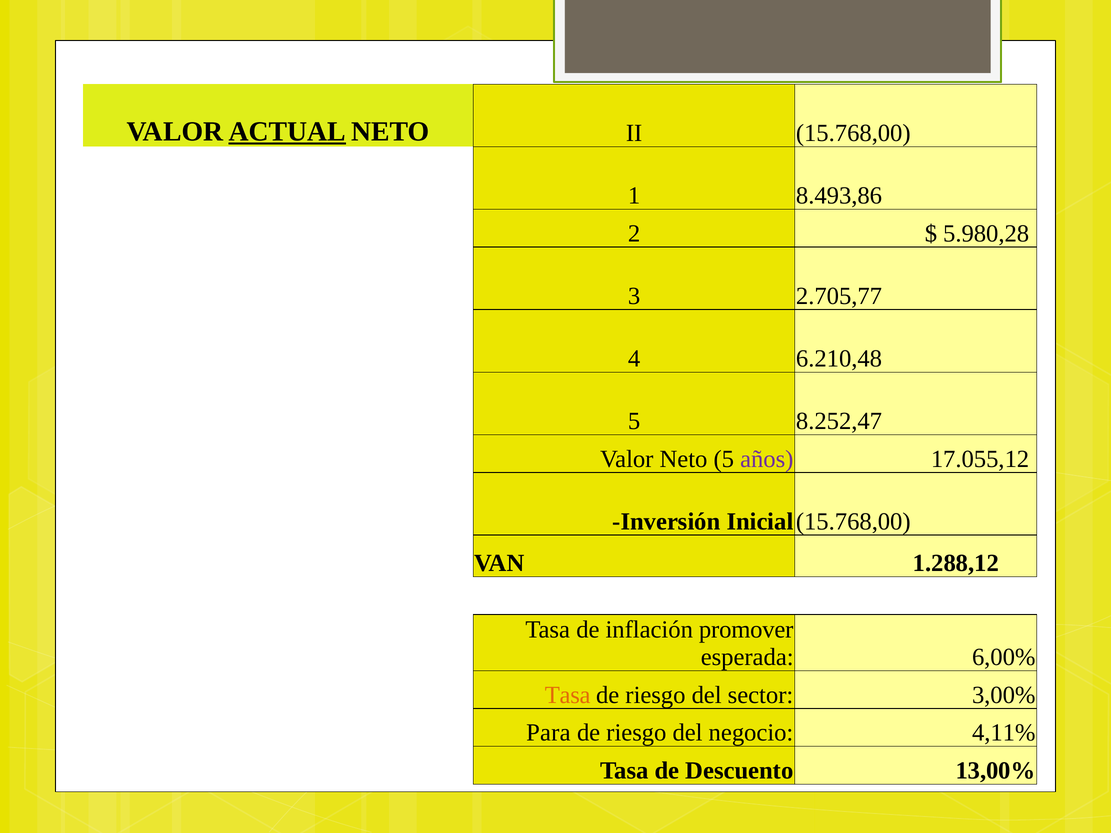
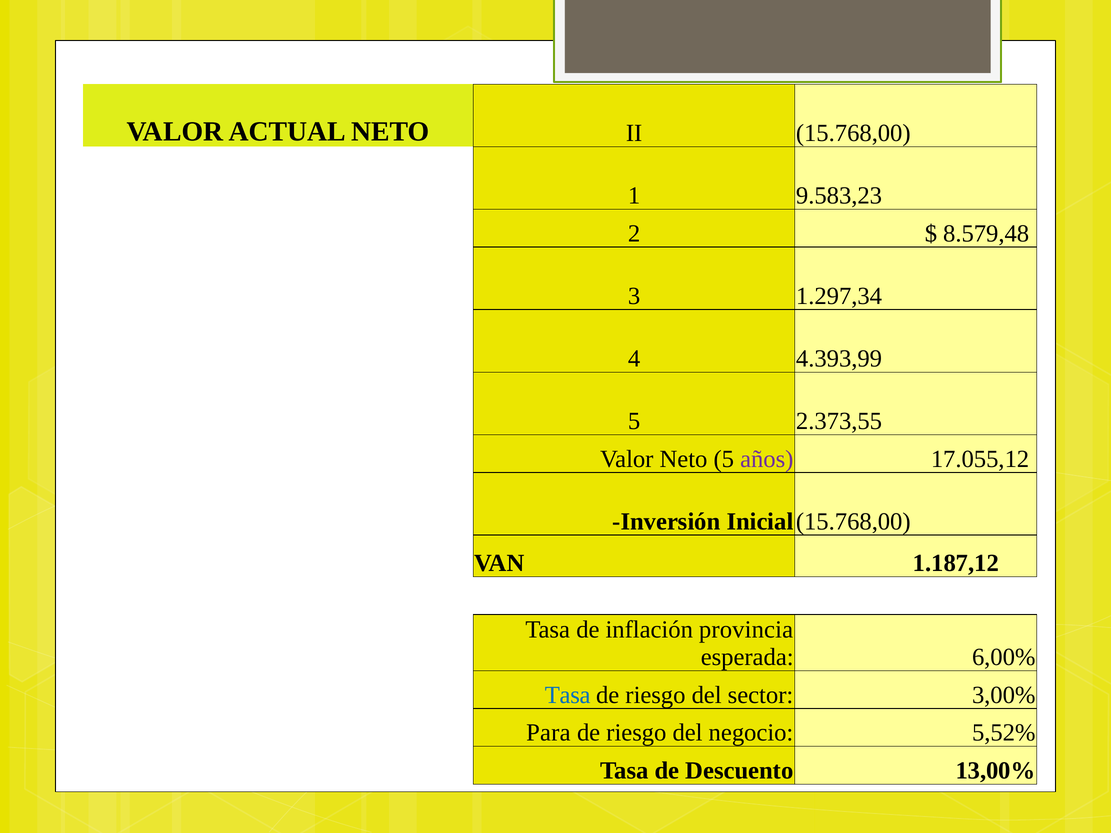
ACTUAL underline: present -> none (287, 132)
8.493,86: 8.493,86 -> 9.583,23 (839, 196)
5.980,28: 5.980,28 -> 8.579,48 (986, 234)
2.705,77: 2.705,77 -> 1.297,34 (839, 296)
6.210,48: 6.210,48 -> 4.393,99 (839, 359)
8.252,47: 8.252,47 -> 2.373,55 (839, 421)
1.288,12: 1.288,12 -> 1.187,12 (956, 563)
promover: promover -> provincia (746, 630)
Tasa colour: orange -> blue (568, 695)
4,11%: 4,11% -> 5,52% (1004, 733)
